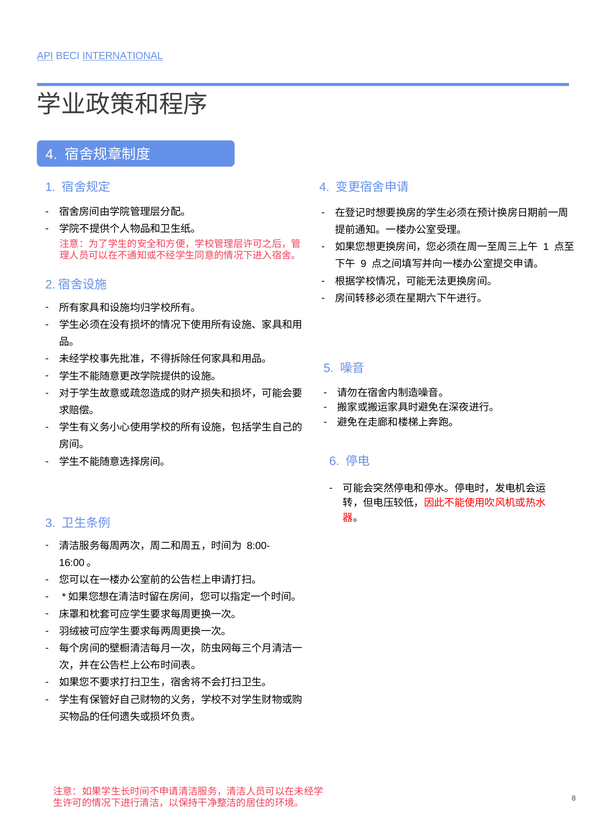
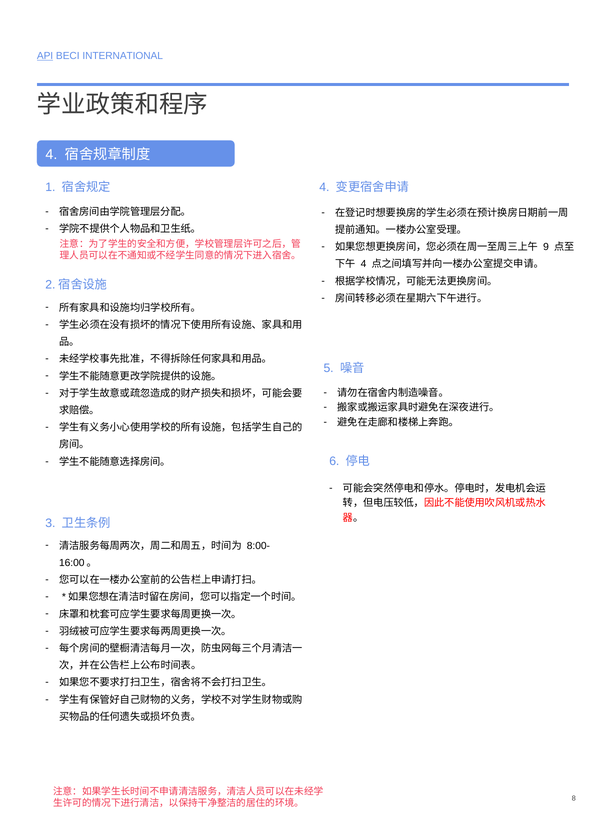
INTERNATIONAL underline: present -> none (123, 56)
1: 1 -> 9 (546, 247)
9: 9 -> 4 (364, 264)
